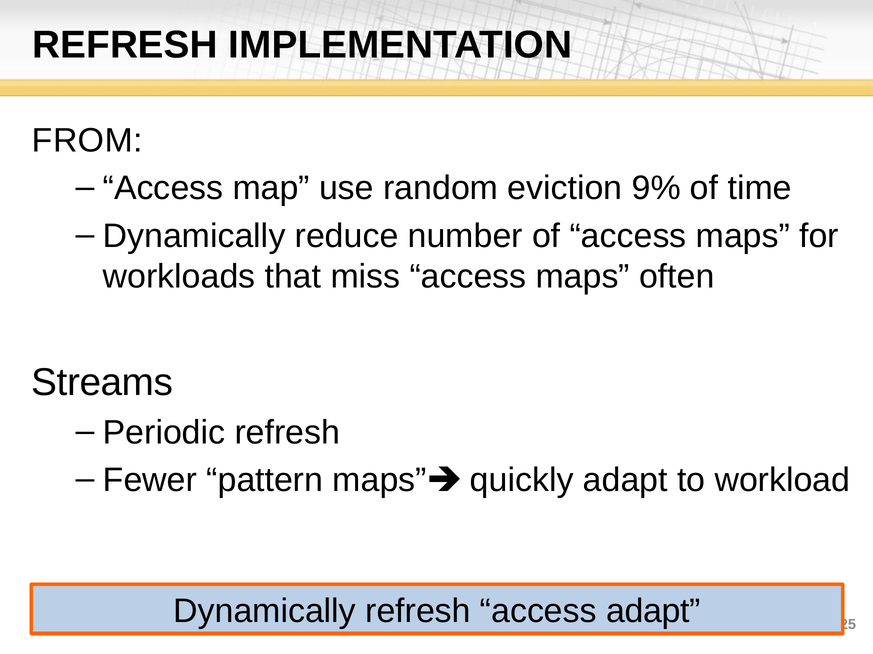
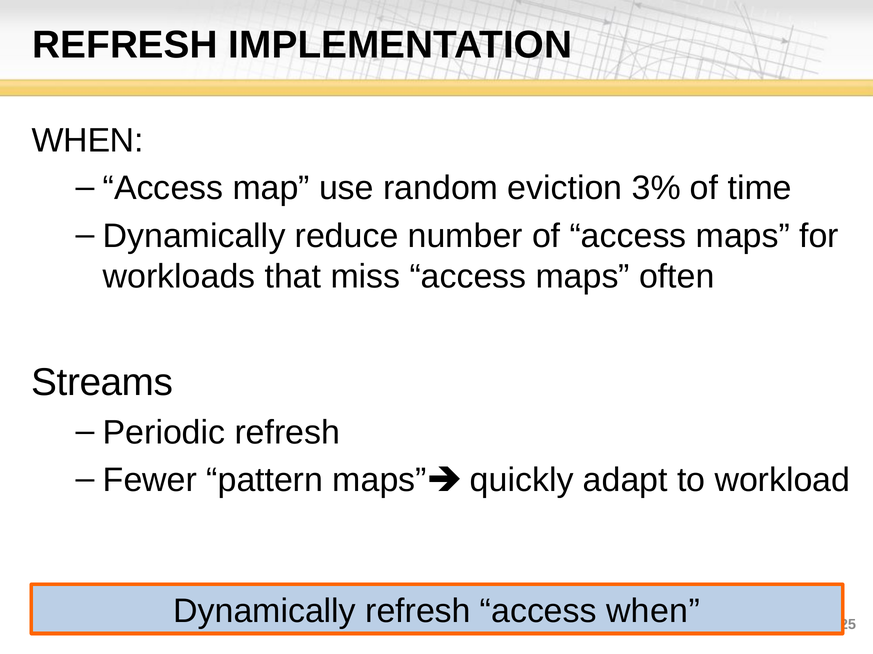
FROM: FROM -> WHEN (88, 141)
9%: 9% -> 3% (656, 189)
access adapt: adapt -> when (653, 612)
